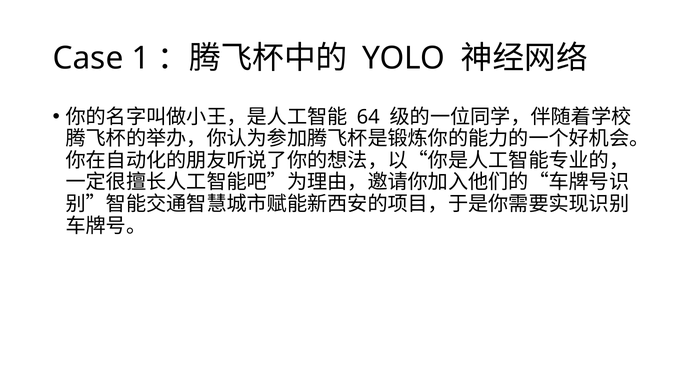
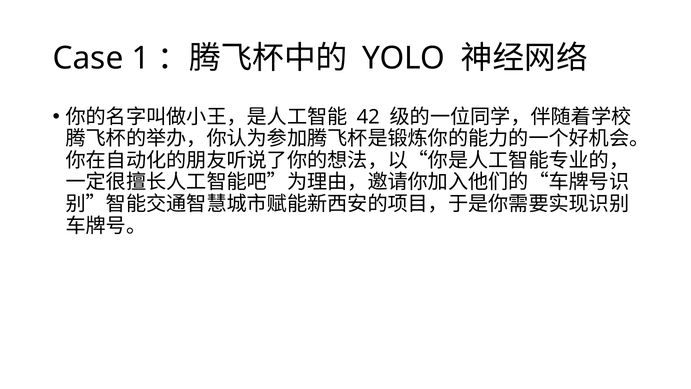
64: 64 -> 42 (368, 117)
